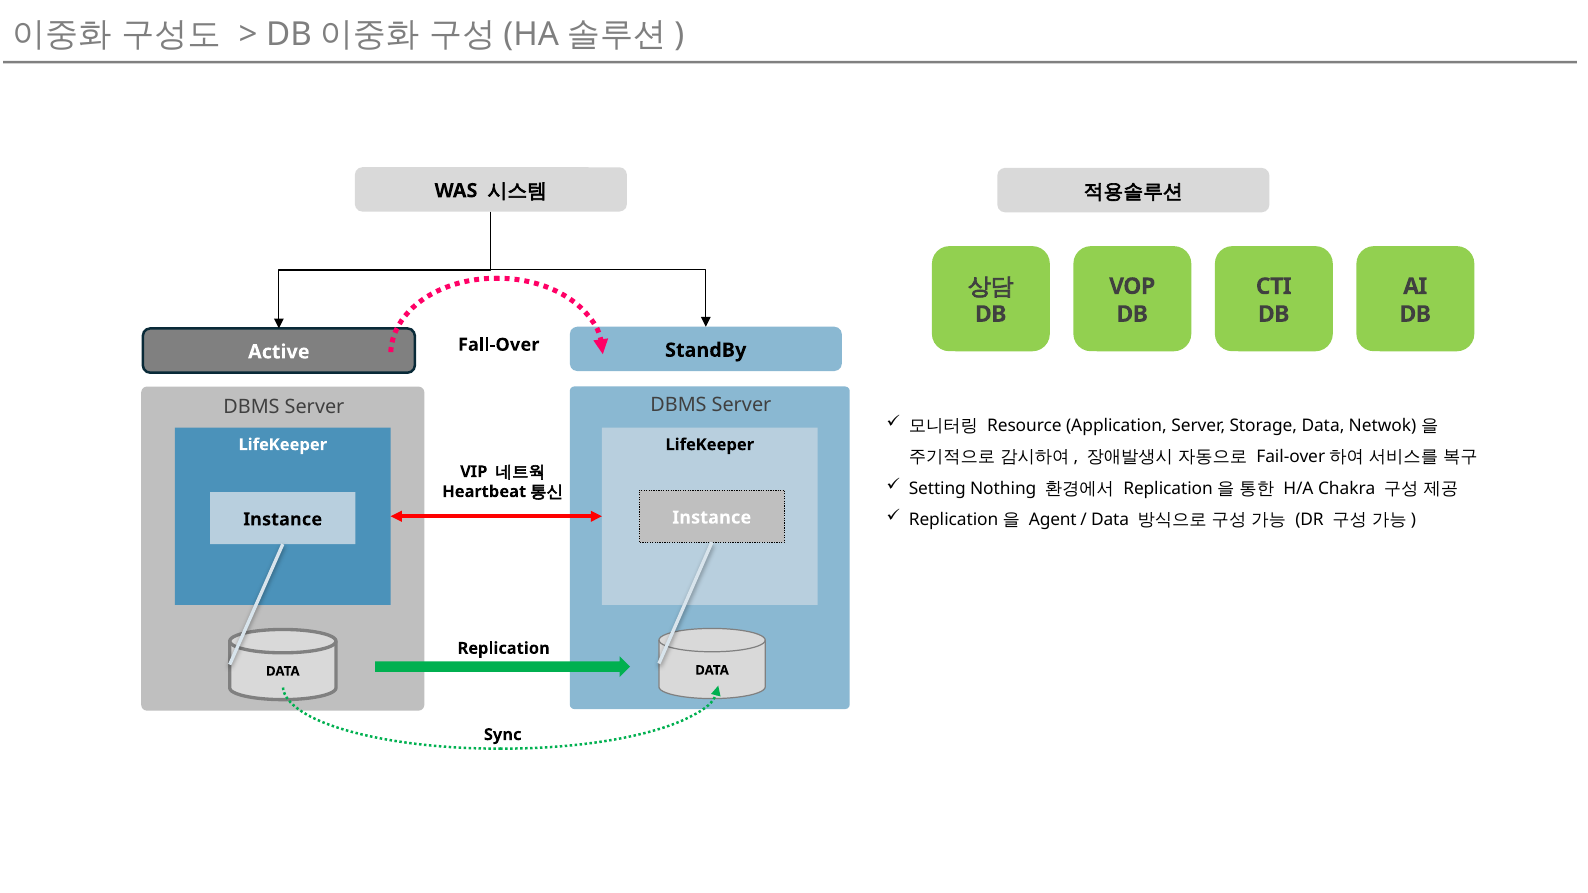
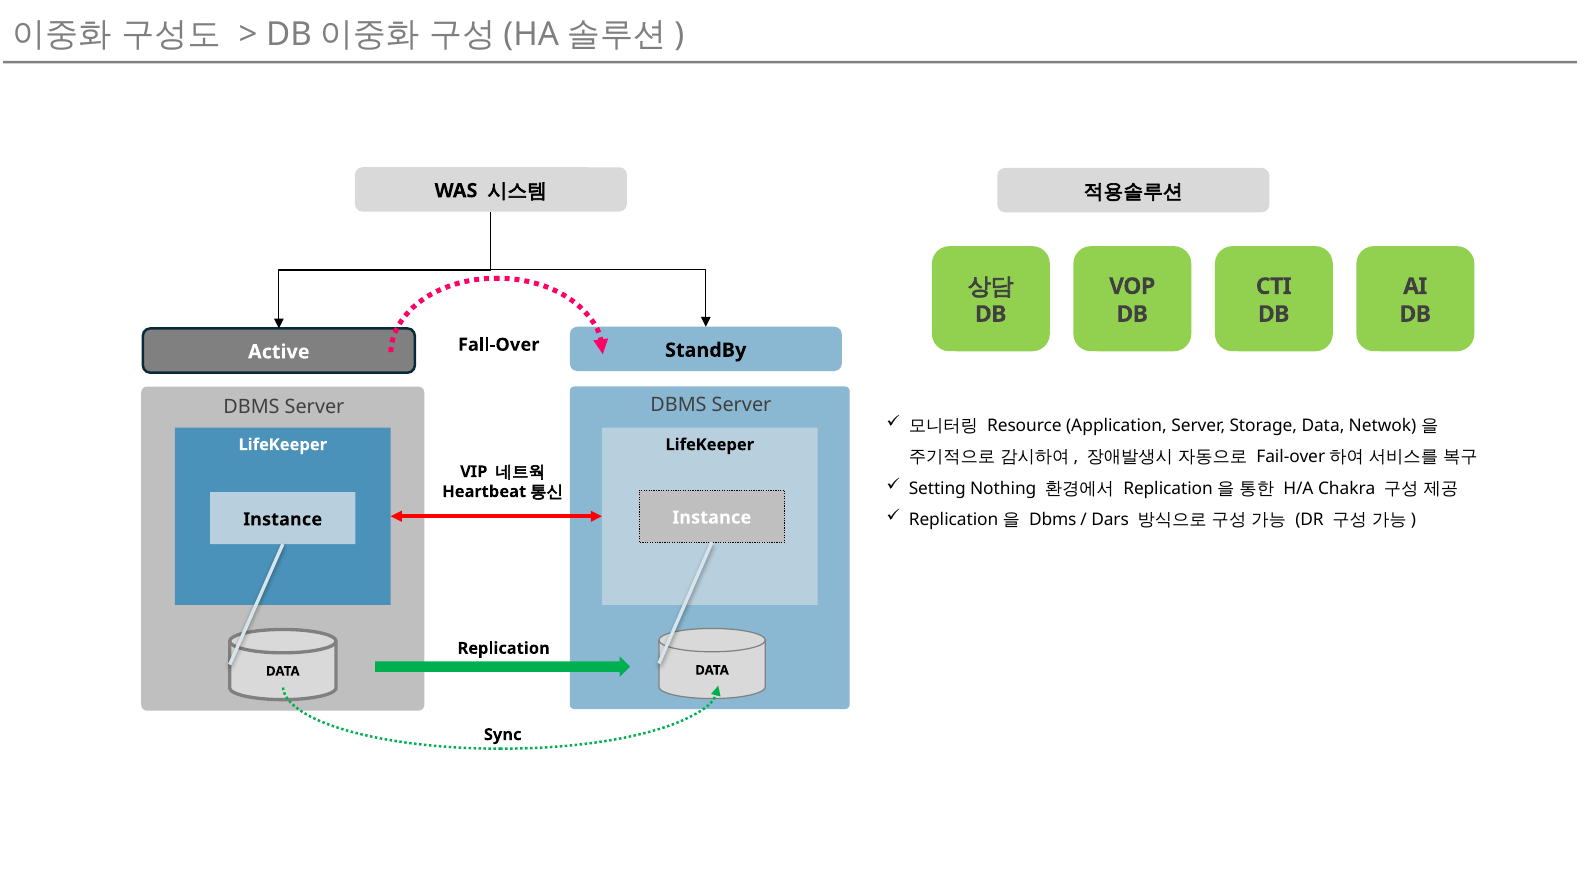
Agent: Agent -> Dbms (1053, 520)
Data: Data -> Dars (1110, 520)
